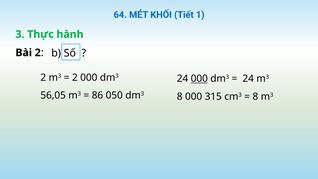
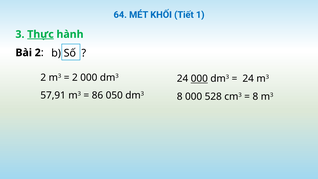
Thực underline: none -> present (40, 34)
56,05: 56,05 -> 57,91 (53, 95)
315: 315 -> 528 (213, 97)
